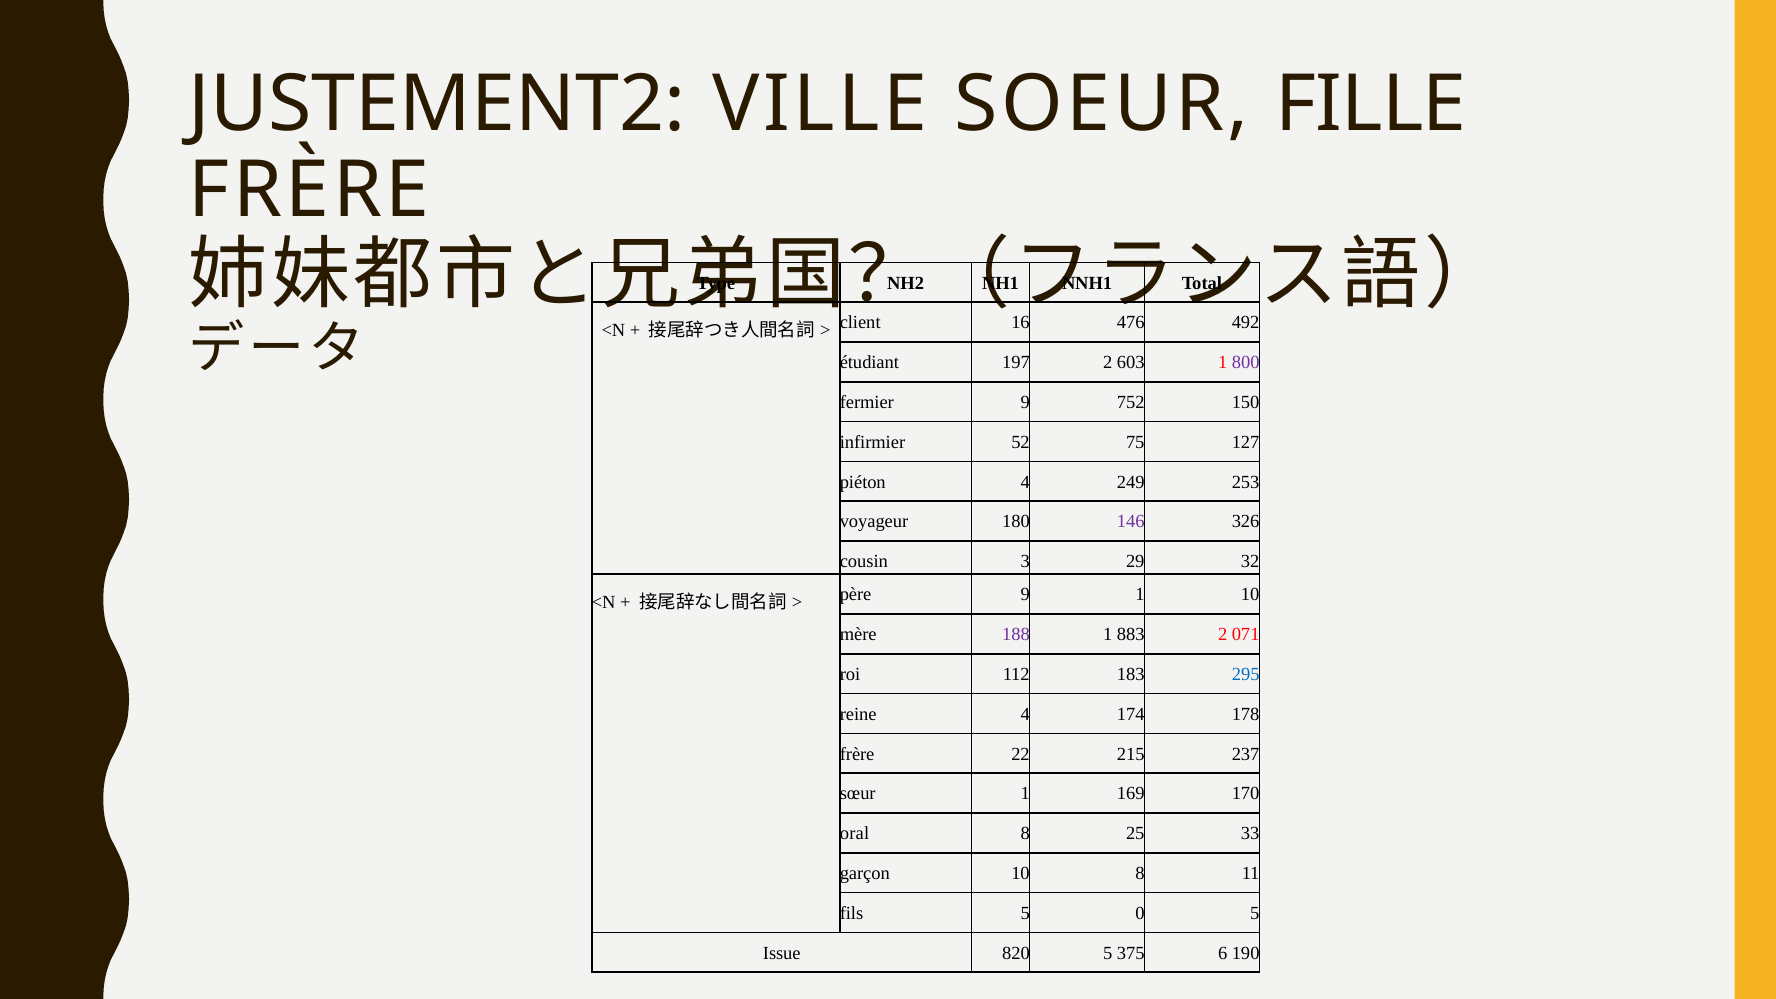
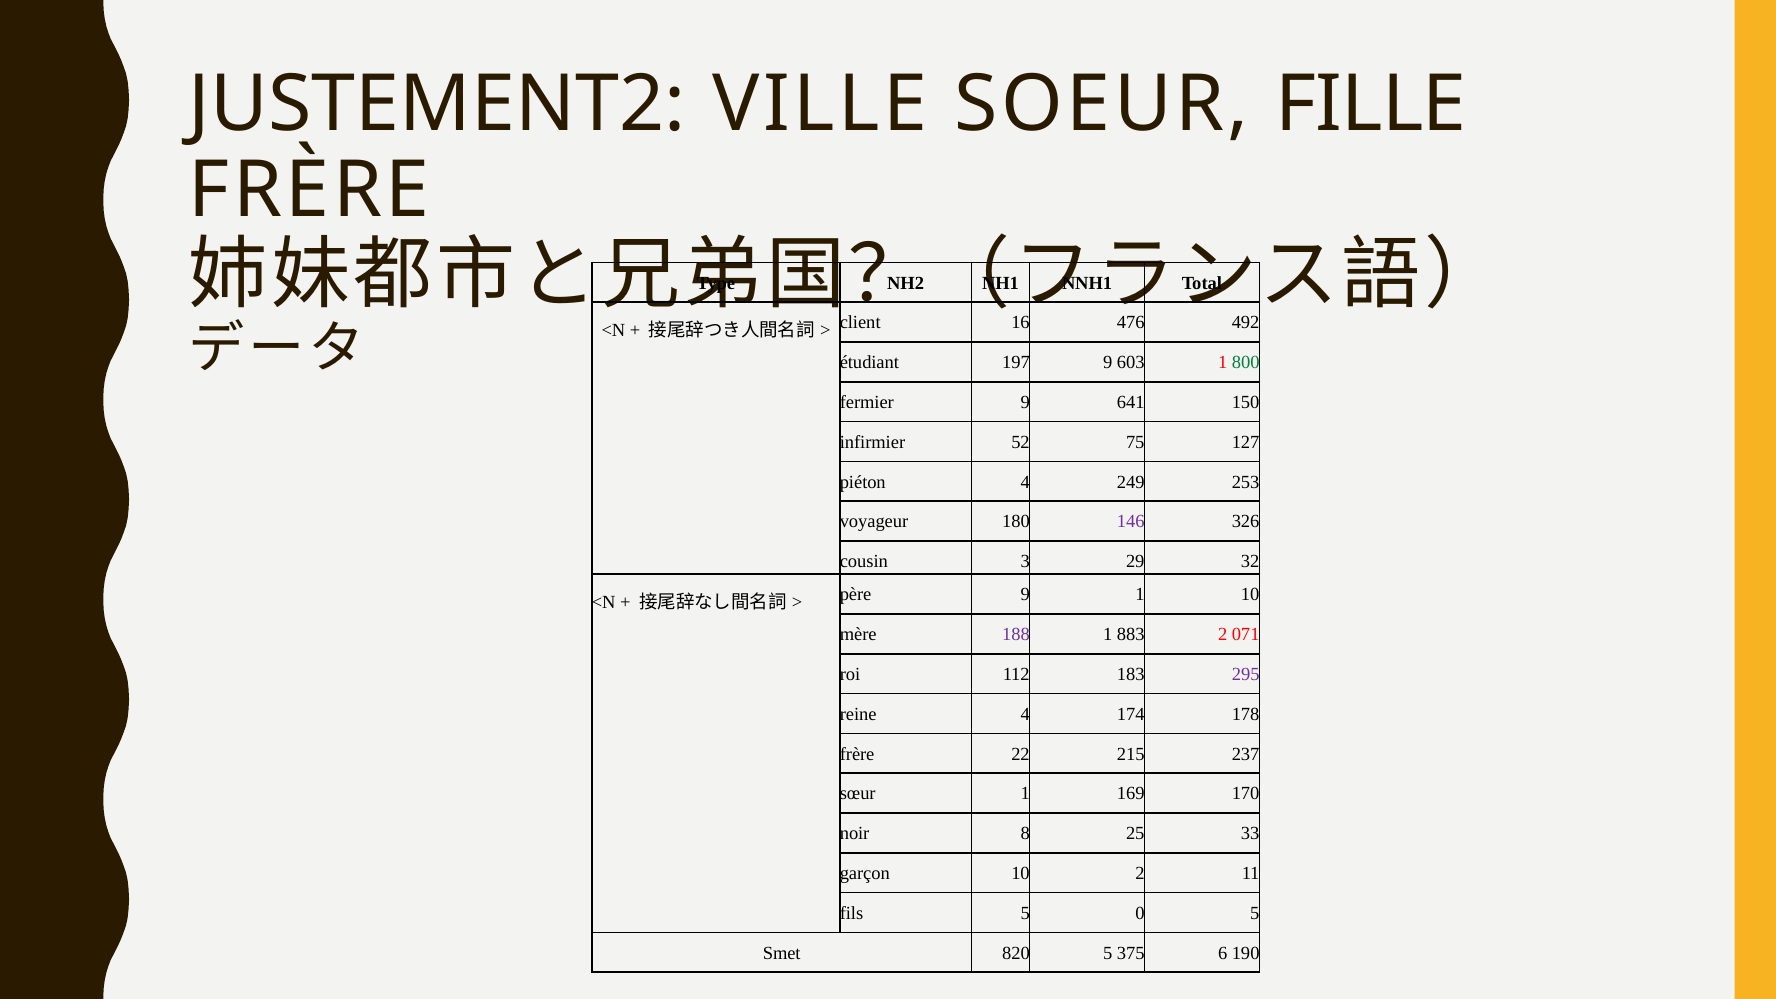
197 2: 2 -> 9 (1108, 363)
800 colour: purple -> green (1246, 363)
752: 752 -> 641 (1131, 402)
295 colour: blue -> purple (1246, 674)
oral: oral -> noir (855, 834)
10 8: 8 -> 2 (1140, 873)
Issue: Issue -> Smet (782, 953)
